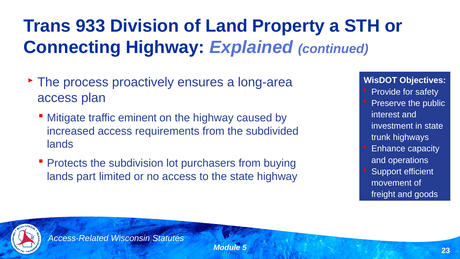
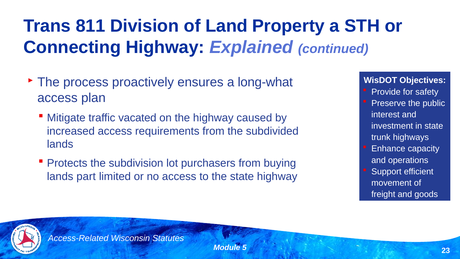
933: 933 -> 811 (90, 26)
long-area: long-area -> long-what (265, 82)
eminent: eminent -> vacated (137, 118)
